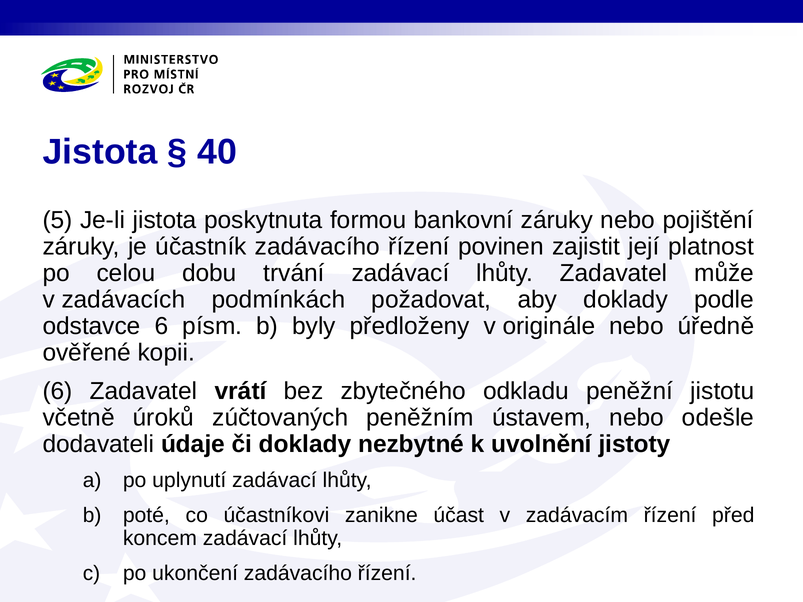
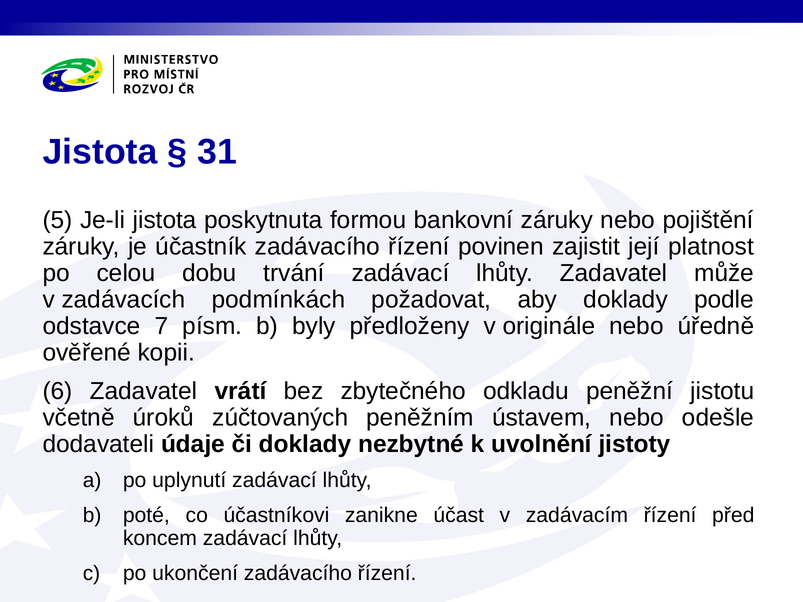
40: 40 -> 31 (217, 152)
odstavce 6: 6 -> 7 (162, 326)
